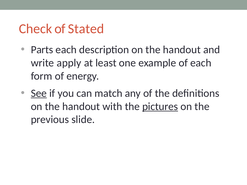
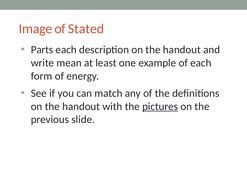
Check: Check -> Image (36, 29)
apply: apply -> mean (69, 63)
See underline: present -> none (39, 93)
